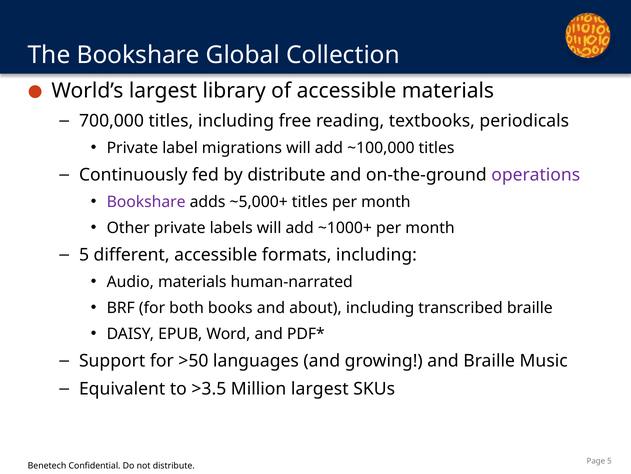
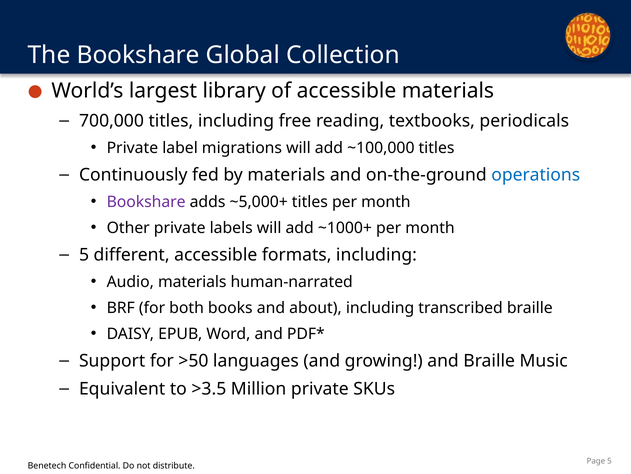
by distribute: distribute -> materials (286, 175)
operations colour: purple -> blue (536, 175)
Million largest: largest -> private (320, 389)
